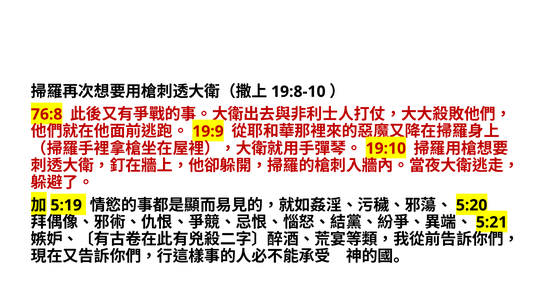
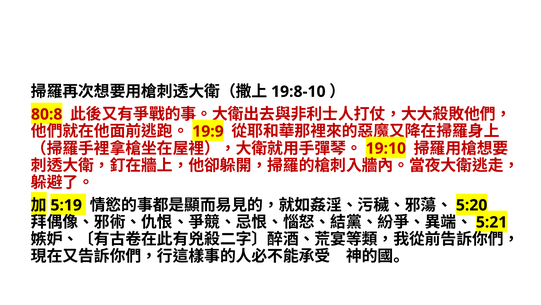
76:8: 76:8 -> 80:8 (47, 114)
